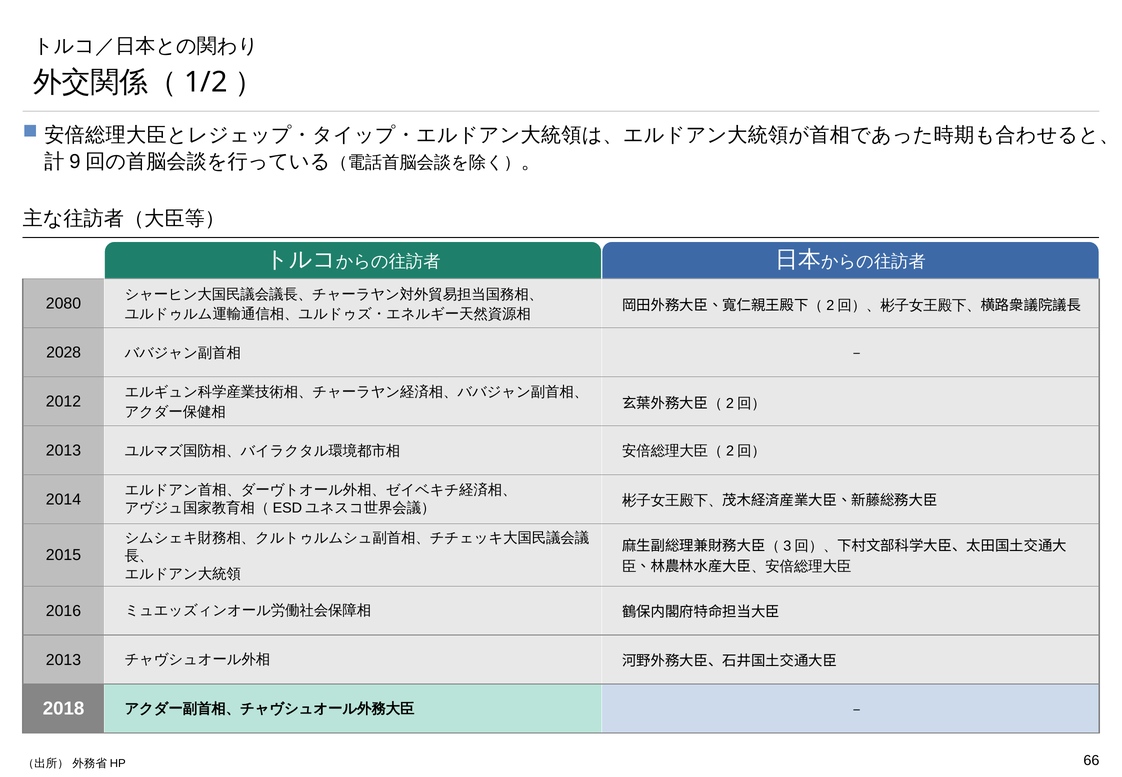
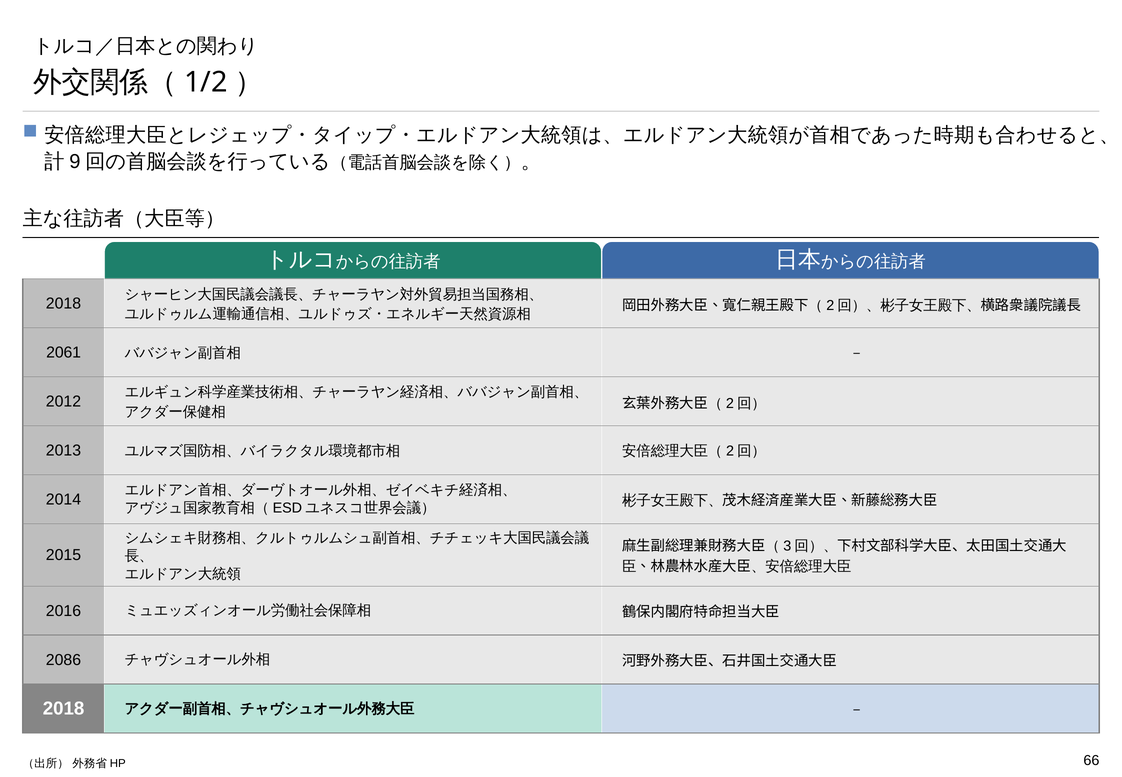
2080: 2080 -> 2018 (63, 304)
2028: 2028 -> 2061 (64, 352)
2013: 2013 -> 2086 (63, 660)
